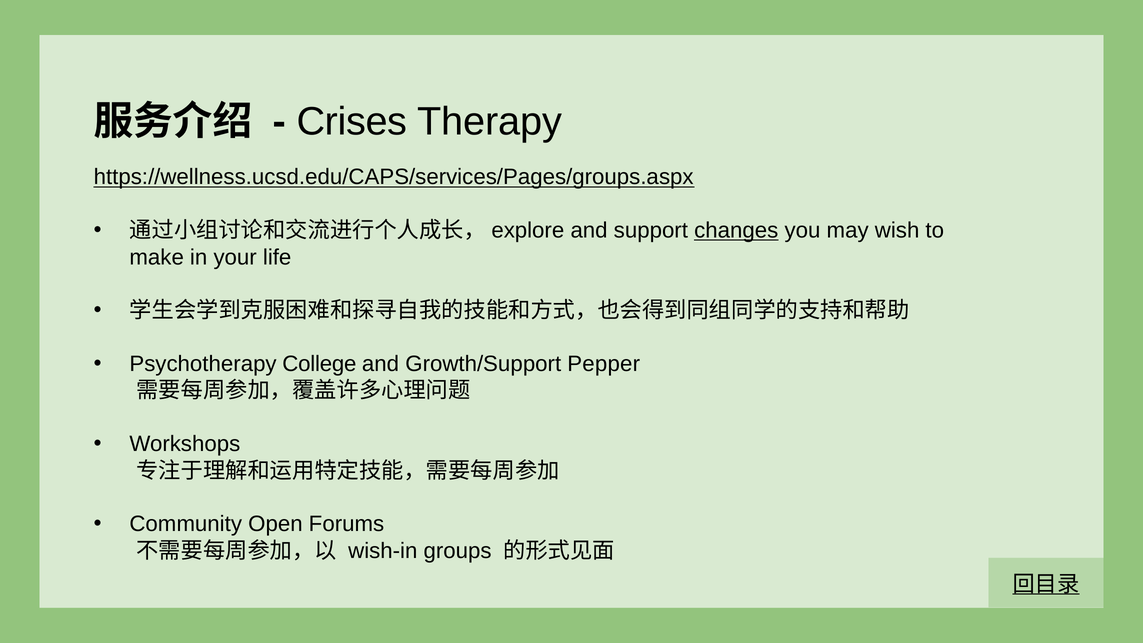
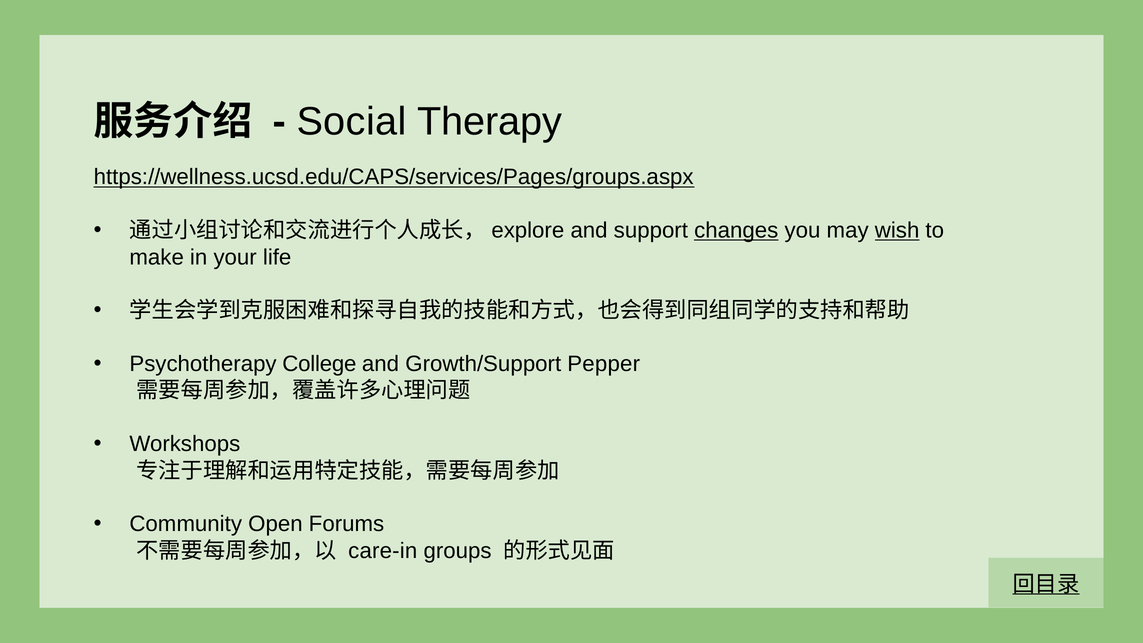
Crises: Crises -> Social (352, 122)
wish underline: none -> present (897, 230)
wish-in: wish-in -> care-in (383, 551)
